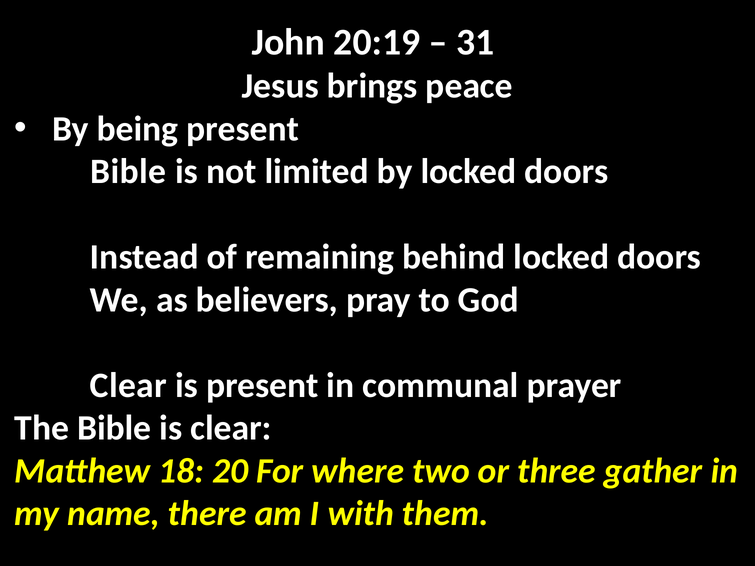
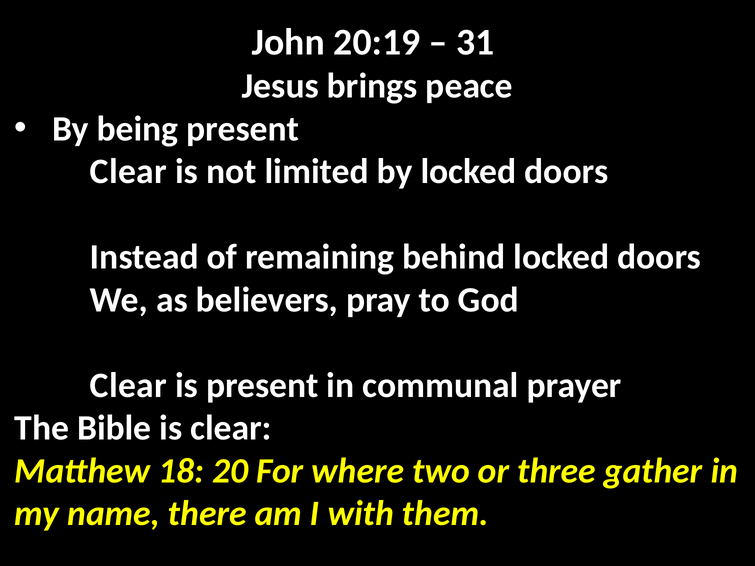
Bible: Bible -> Clear (128, 172)
